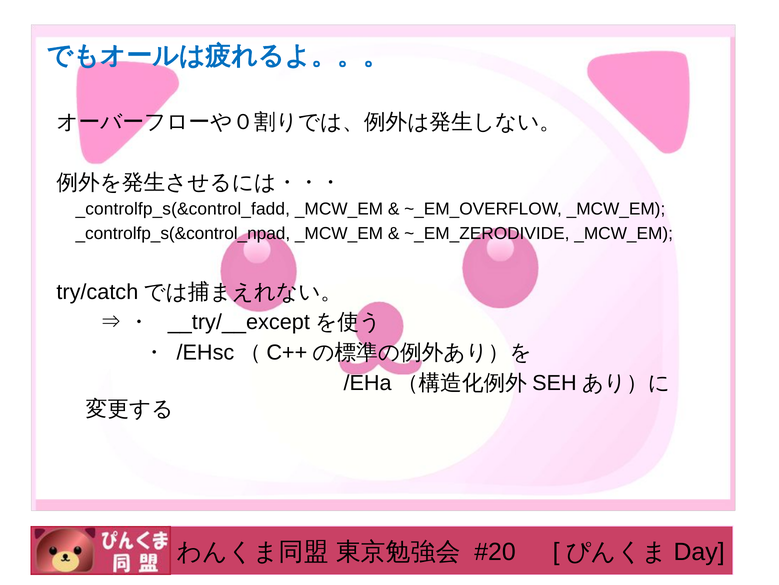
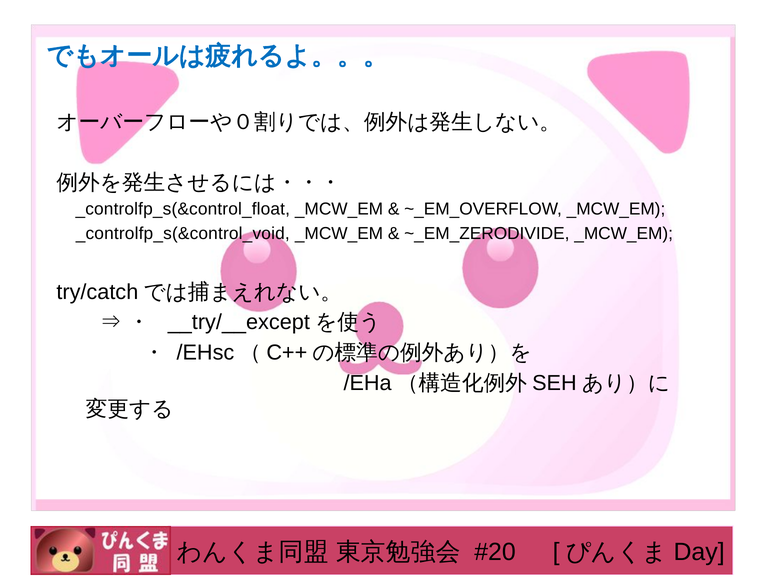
_controlfp_s(&control_fadd: _controlfp_s(&control_fadd -> _controlfp_s(&control_float (183, 209)
_controlfp_s(&control_npad: _controlfp_s(&control_npad -> _controlfp_s(&control_void (183, 233)
